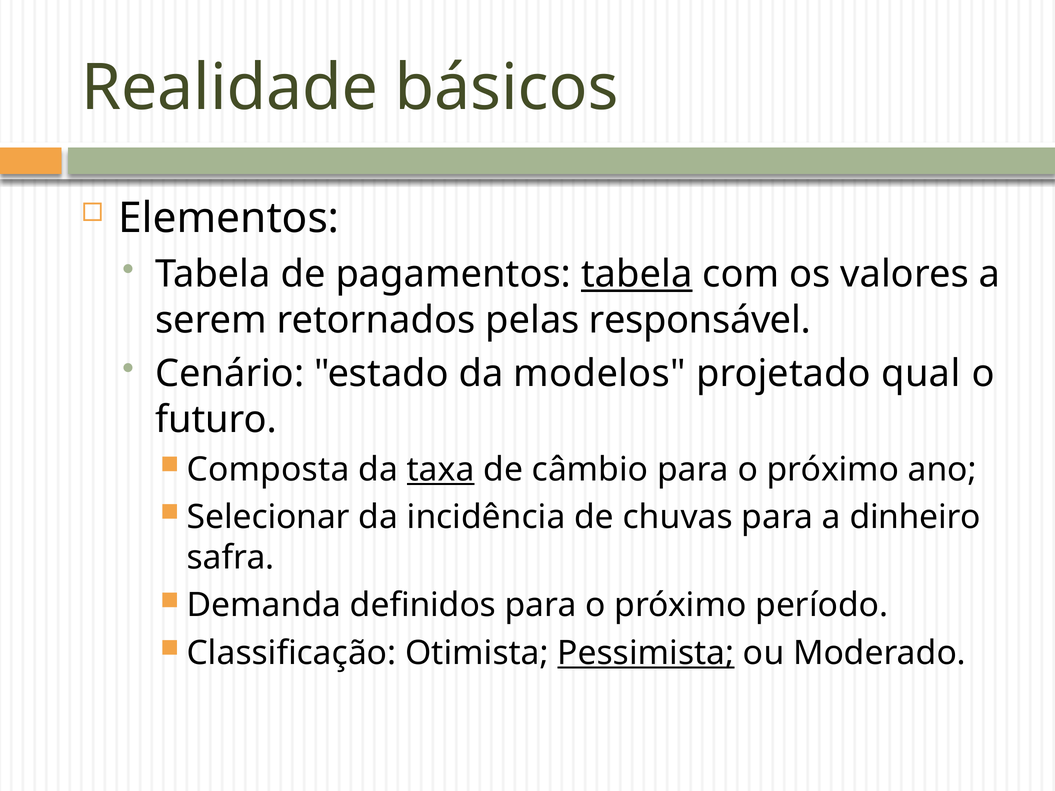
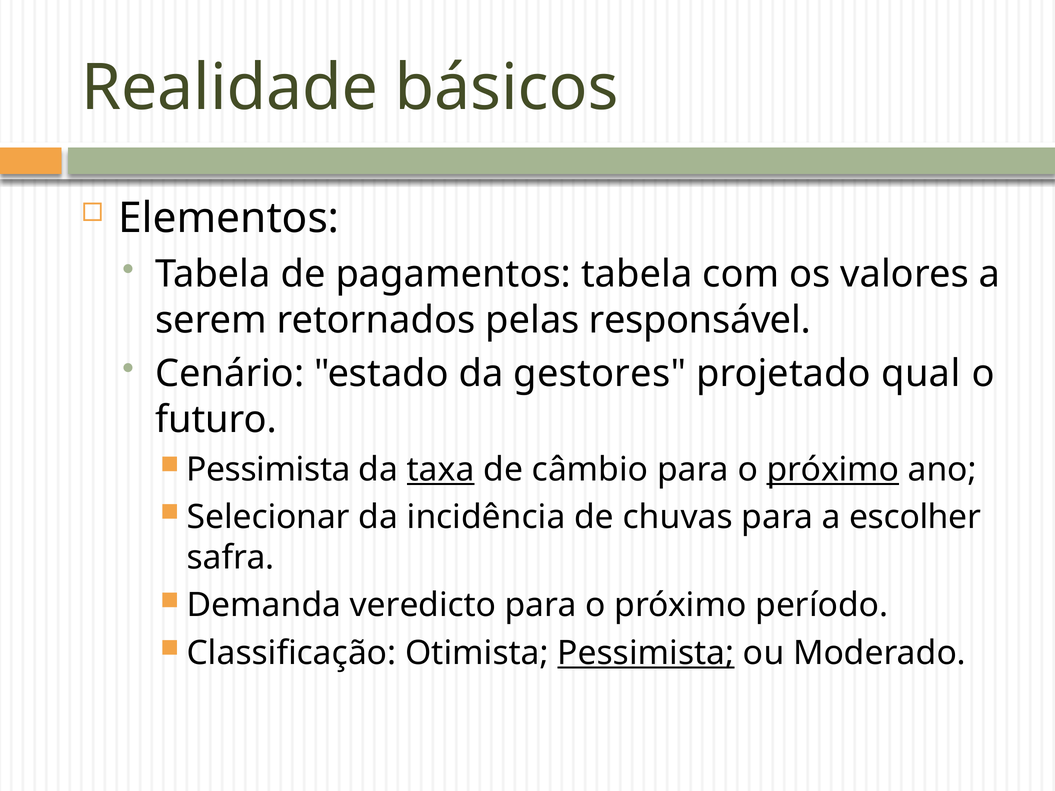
tabela underline: present -> none (637, 274)
modelos: modelos -> gestores (600, 374)
Composta: Composta -> Pessimista (268, 470)
próximo underline: none -> present (833, 470)
dinheiro: dinheiro -> escolher (915, 517)
definidos: definidos -> veredicto (423, 606)
